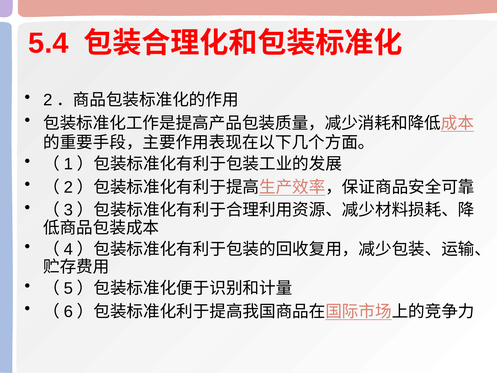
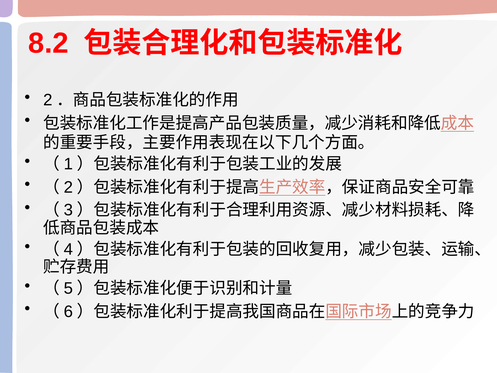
5.4: 5.4 -> 8.2 (48, 43)
